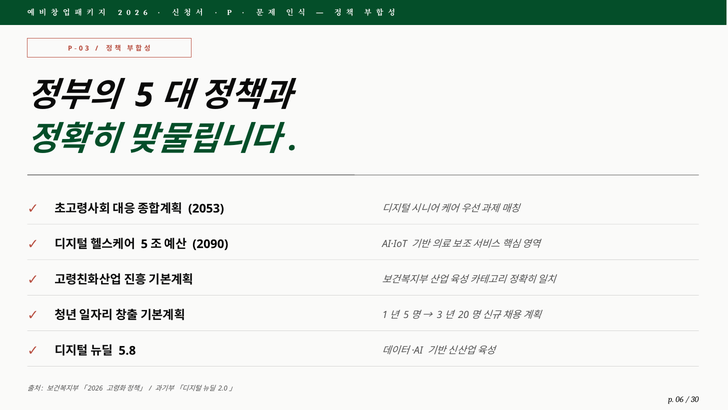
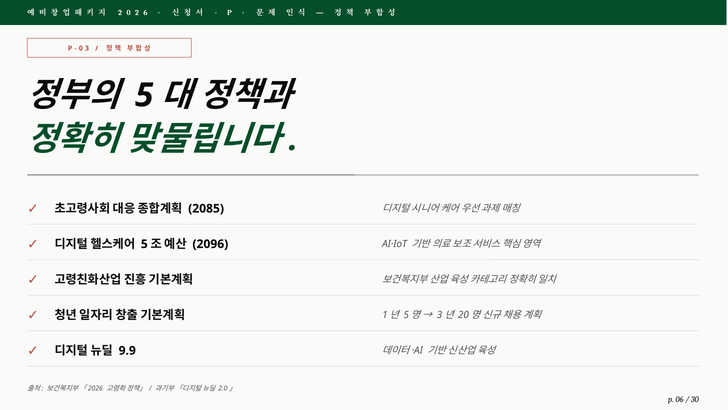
2053: 2053 -> 2085 (206, 208)
2090: 2090 -> 2096 (210, 244)
5.8: 5.8 -> 9.9 (127, 350)
